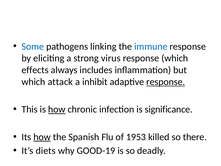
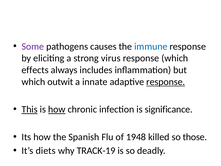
Some colour: blue -> purple (33, 46)
linking: linking -> causes (103, 46)
attack: attack -> outwit (60, 82)
inhibit: inhibit -> innate (95, 82)
This underline: none -> present (30, 109)
how underline: present -> none (42, 137)
1953: 1953 -> 1948 (136, 137)
there: there -> those (195, 137)
GOOD-19: GOOD-19 -> TRACK-19 (96, 151)
